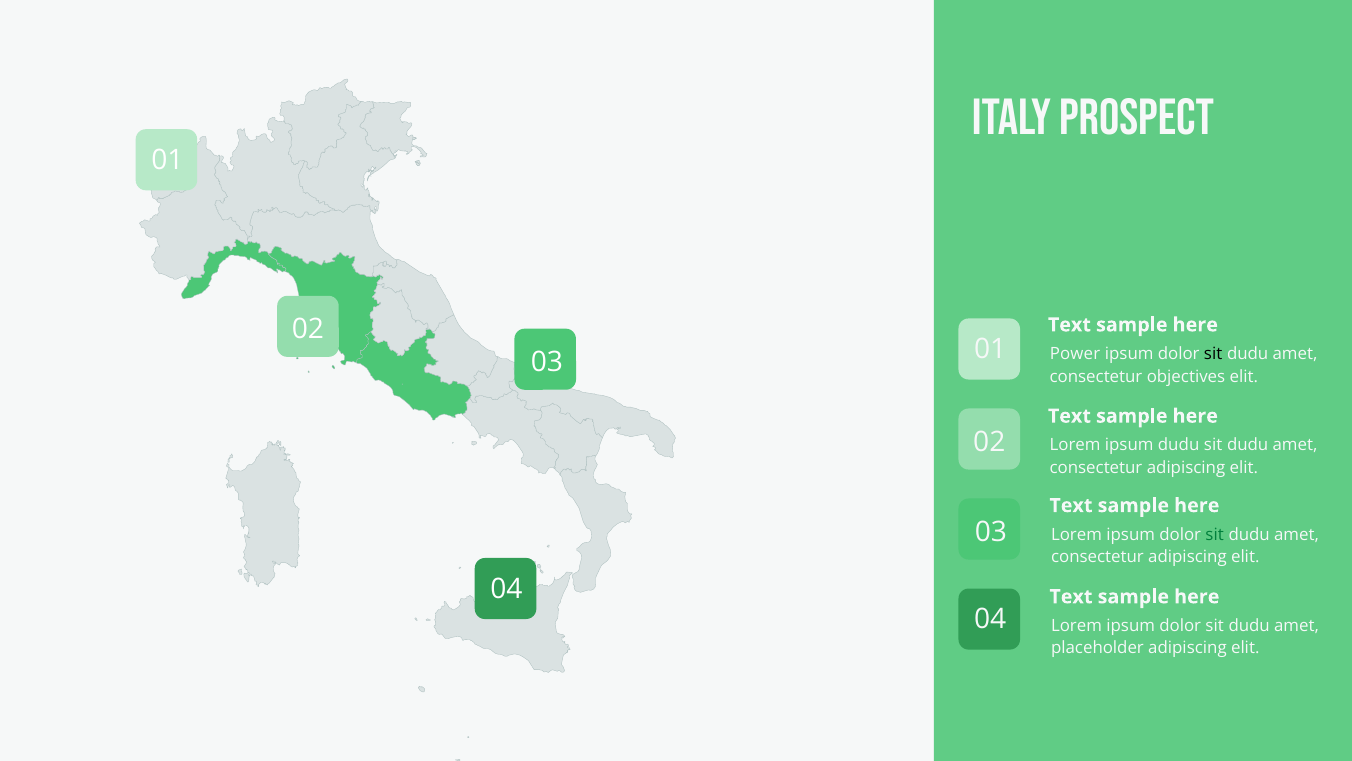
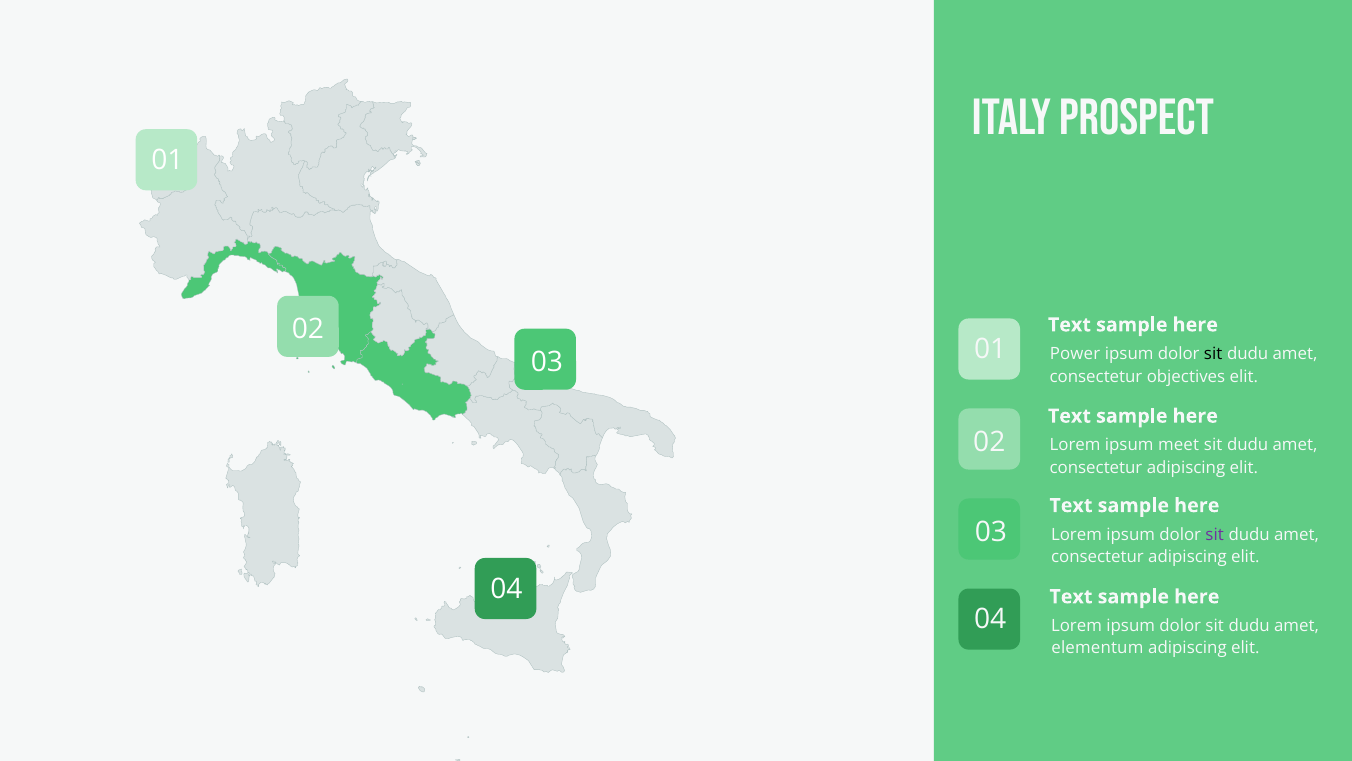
ipsum dudu: dudu -> meet (1179, 445)
sit colour: green -> purple (1215, 535)
placeholder: placeholder -> elementum (1097, 648)
